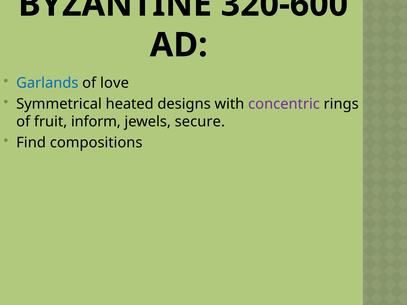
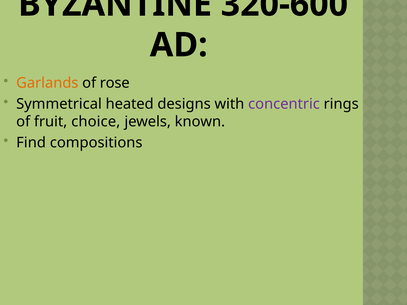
Garlands colour: blue -> orange (47, 83)
love: love -> rose (115, 83)
inform: inform -> choice (96, 122)
secure: secure -> known (200, 122)
